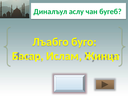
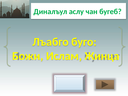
Басар: Басар -> Божи (28, 56)
